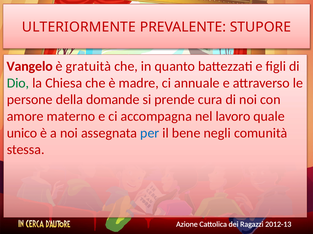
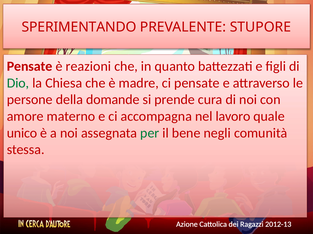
ULTERIORMENTE: ULTERIORMENTE -> SPERIMENTANDO (79, 27)
Vangelo: Vangelo -> Pensate (30, 67)
gratuità: gratuità -> reazioni (88, 67)
ci annuale: annuale -> pensate (197, 83)
per colour: blue -> green (150, 133)
